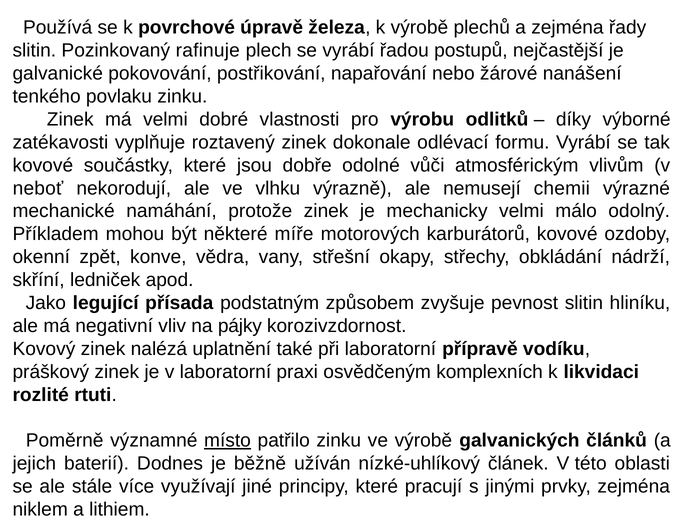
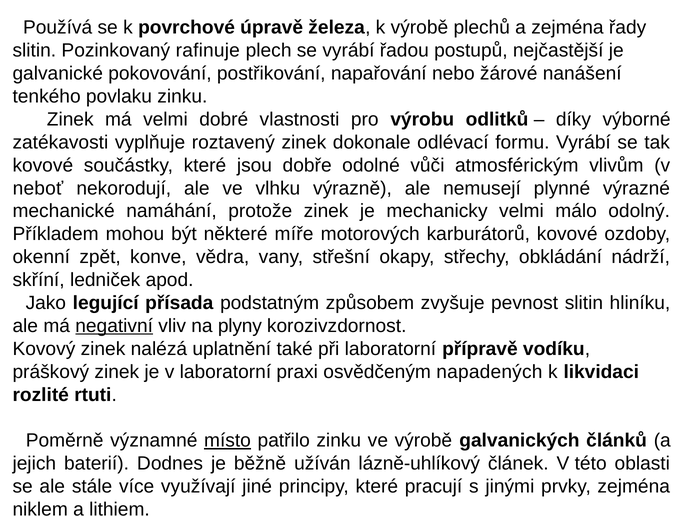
chemii: chemii -> plynné (562, 188)
negativní underline: none -> present (114, 326)
pájky: pájky -> plyny (240, 326)
komplexních: komplexních -> napadených (489, 372)
nízké-uhlíkový: nízké-uhlíkový -> lázně-uhlíkový (419, 464)
